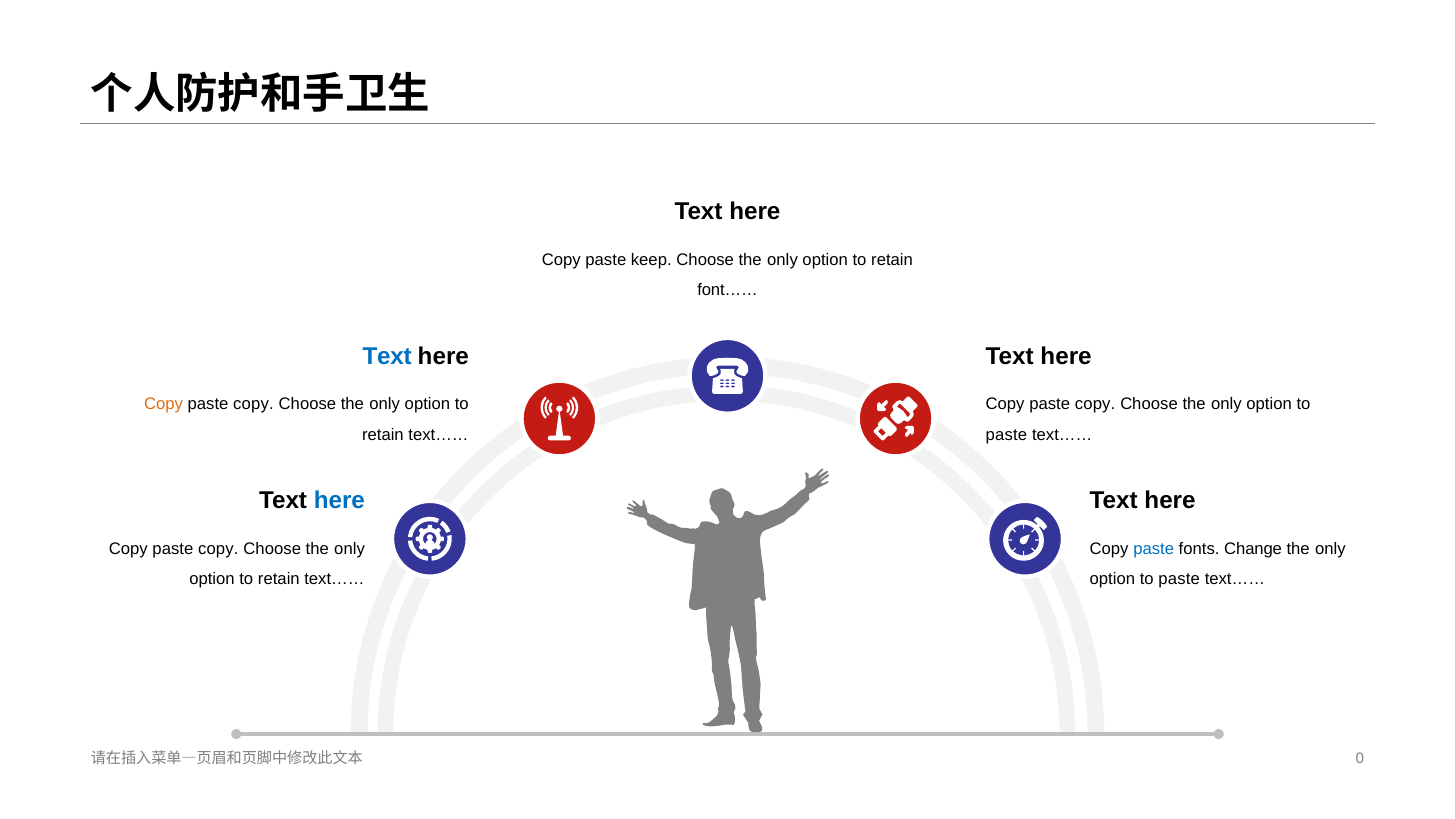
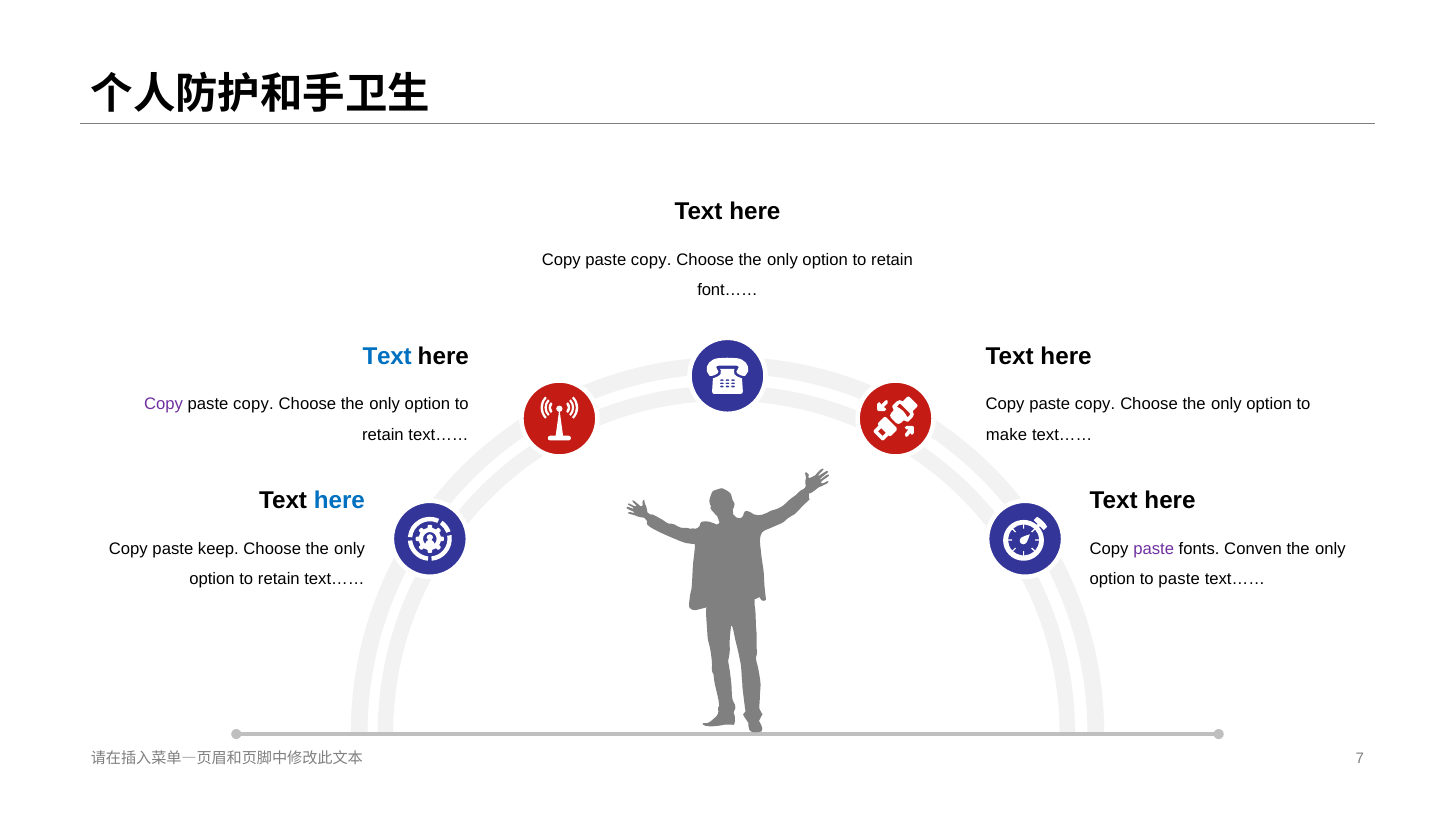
keep: keep -> copy (651, 260)
Copy colour: orange -> purple (163, 404)
paste: paste -> make (1006, 434)
copy: copy -> keep (218, 549)
paste colour: blue -> purple (1154, 549)
Change: Change -> Conven (1253, 549)
0: 0 -> 7 (1360, 758)
